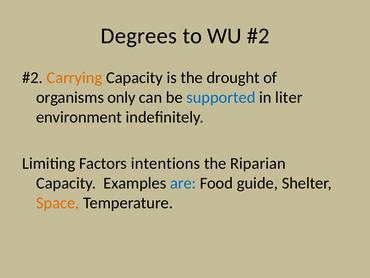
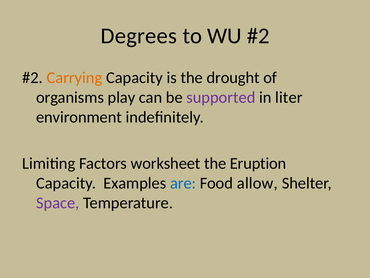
only: only -> play (121, 97)
supported colour: blue -> purple (221, 97)
intentions: intentions -> worksheet (166, 163)
Riparian: Riparian -> Eruption (258, 163)
guide: guide -> allow (257, 183)
Space colour: orange -> purple (58, 203)
